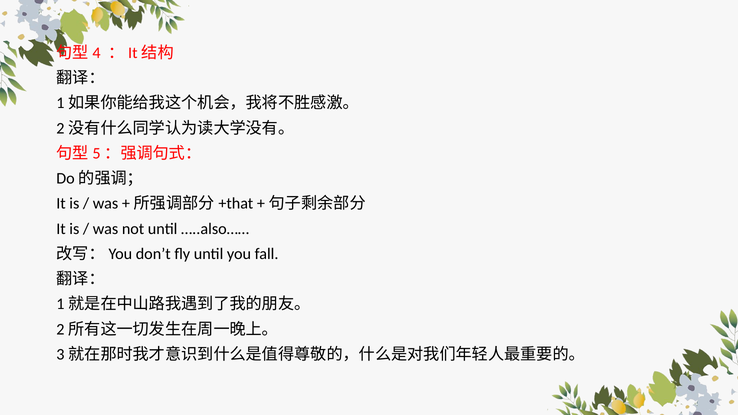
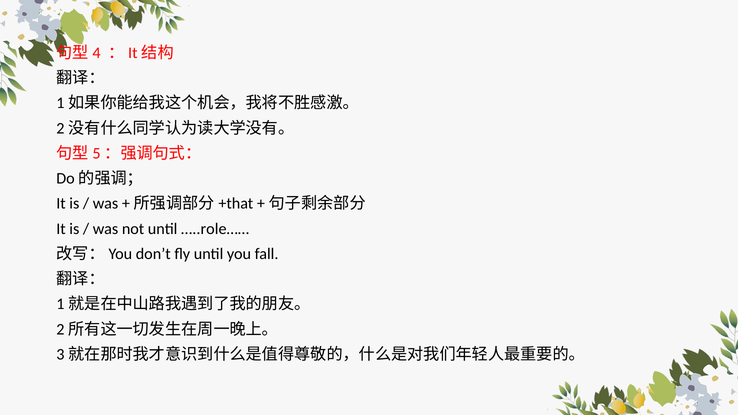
…..also……: …..also…… -> …..role…… (215, 229)
